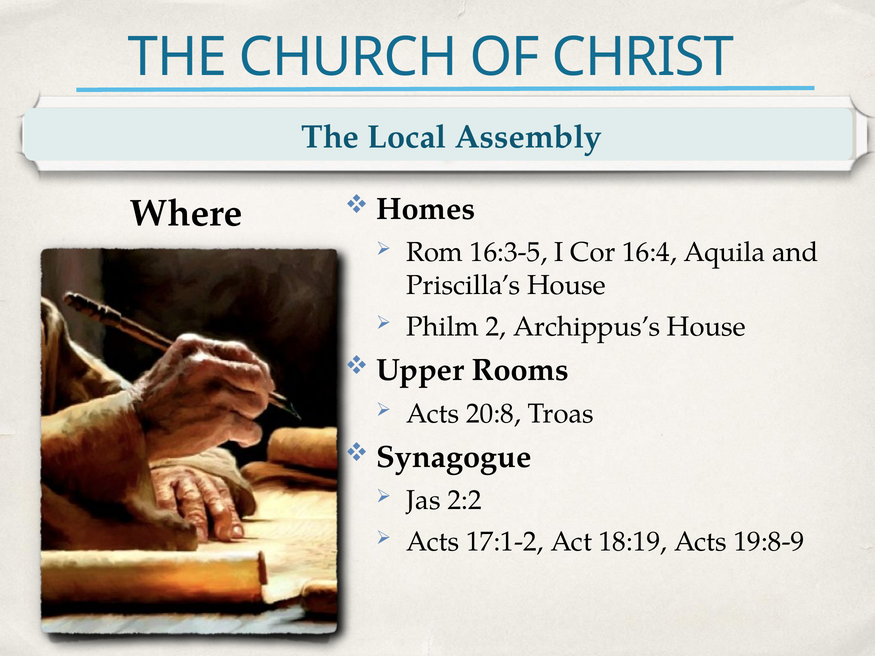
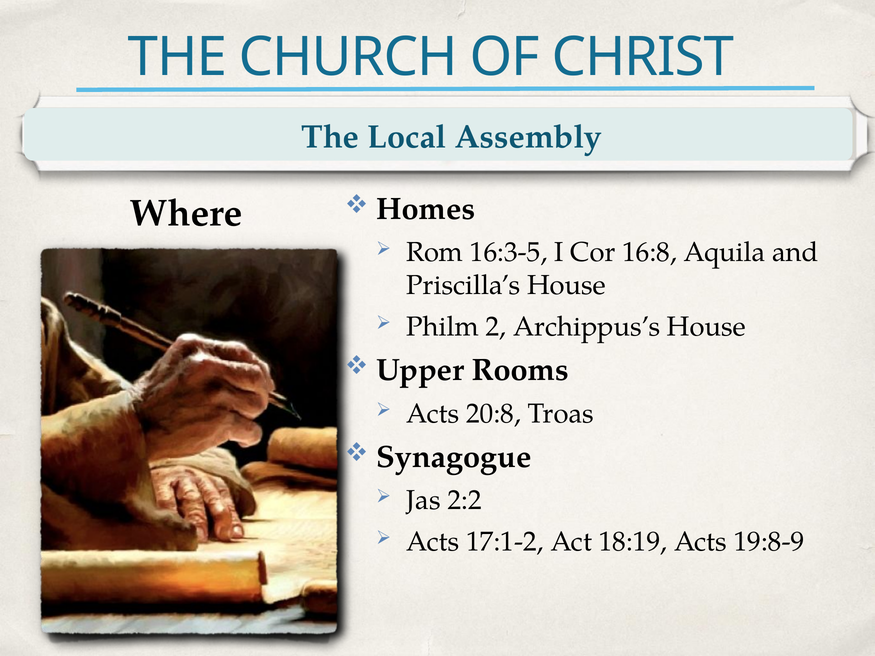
16:4: 16:4 -> 16:8 (650, 253)
